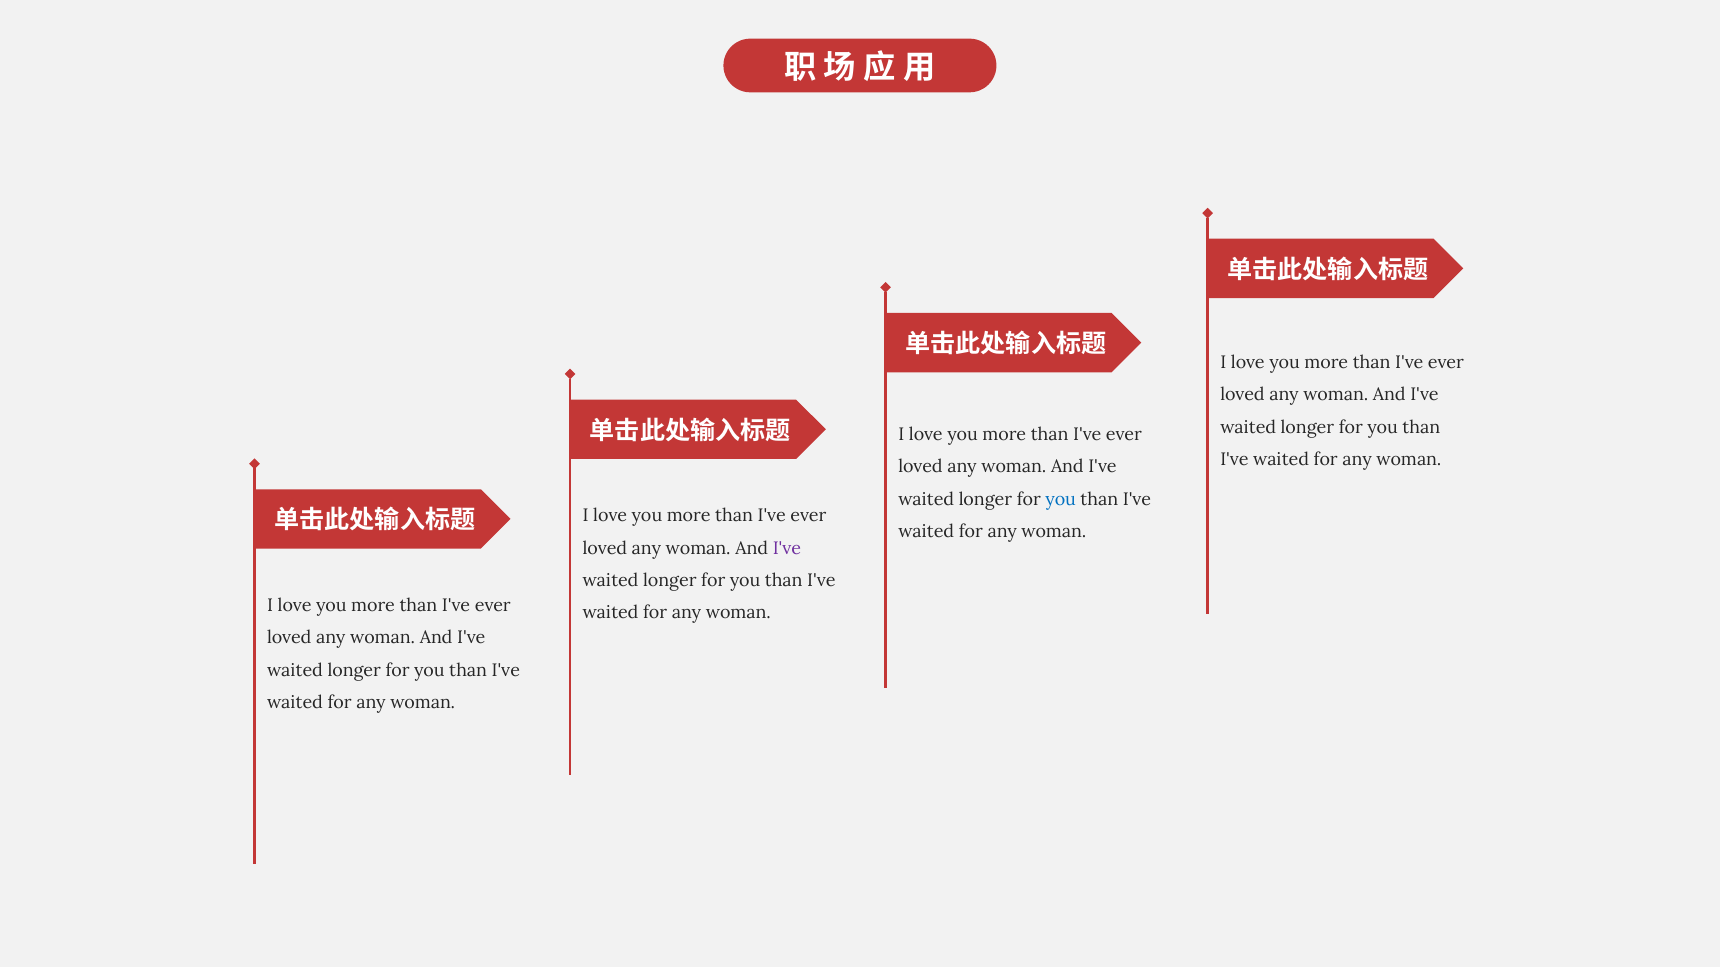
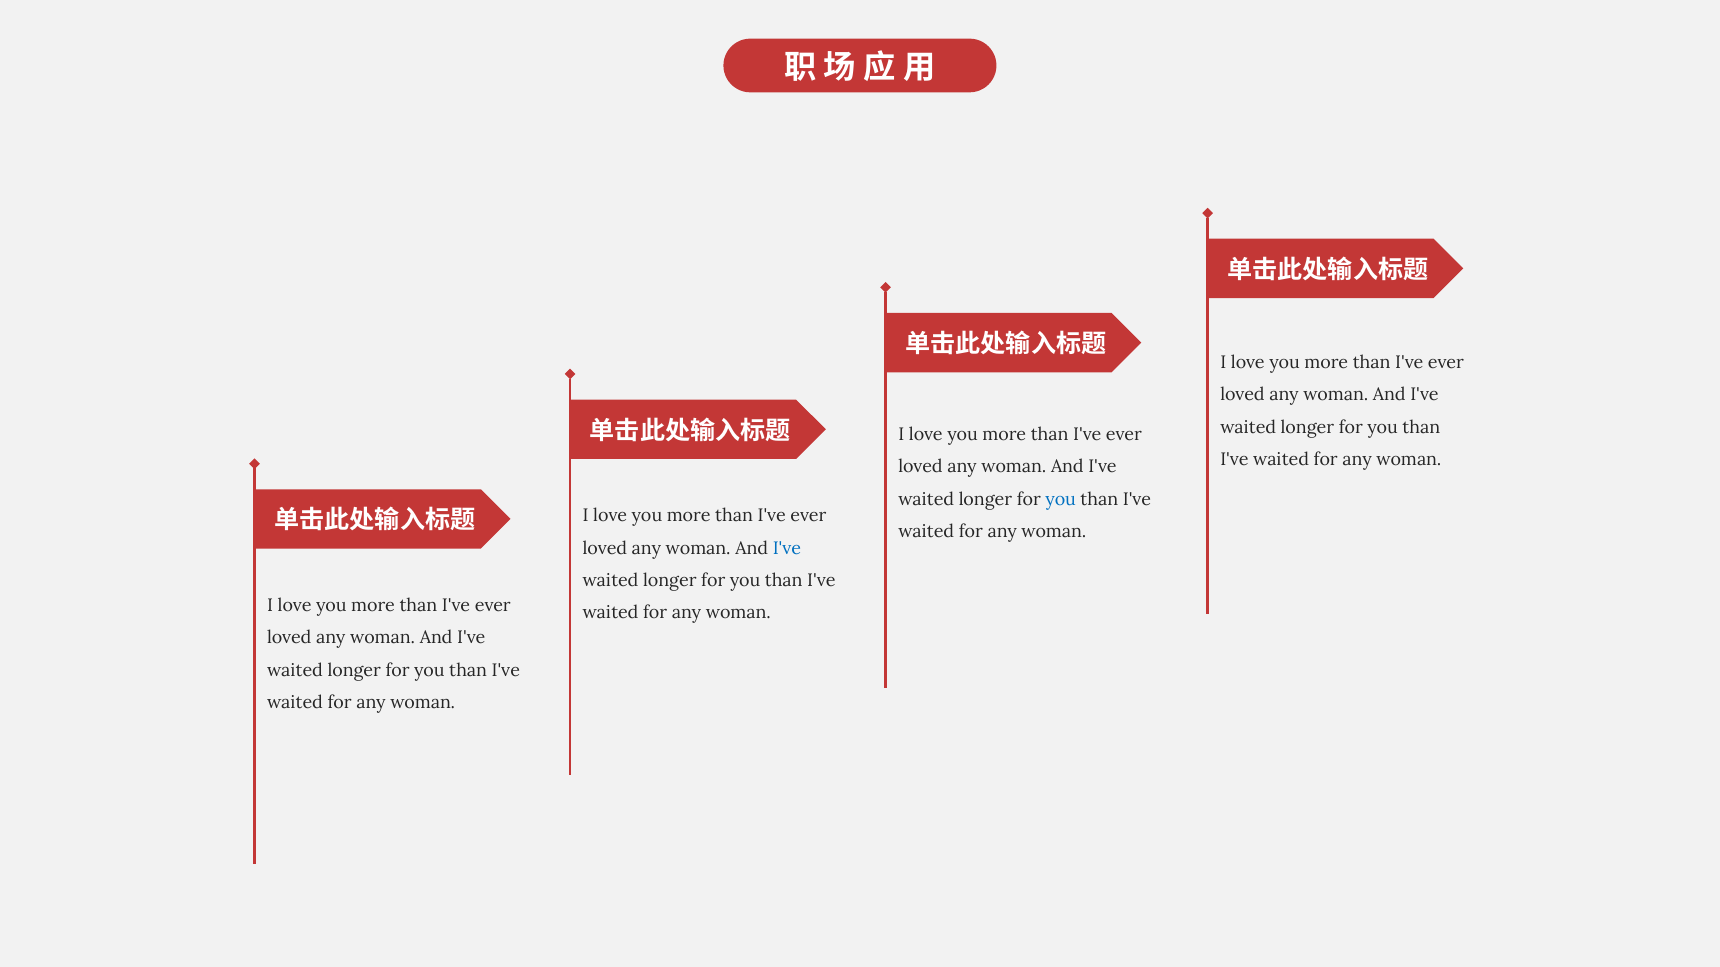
I've colour: purple -> blue (787, 549)
